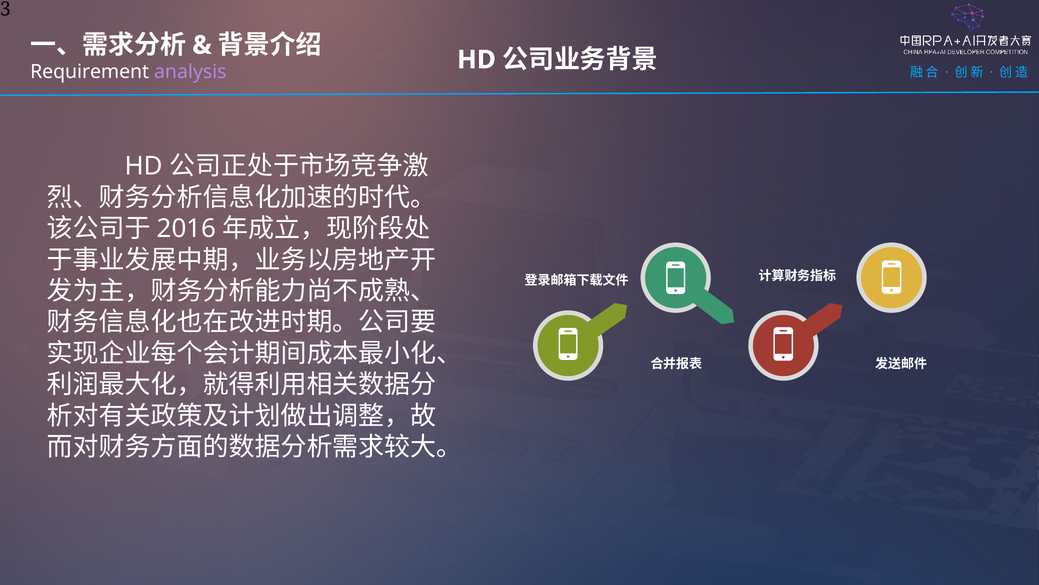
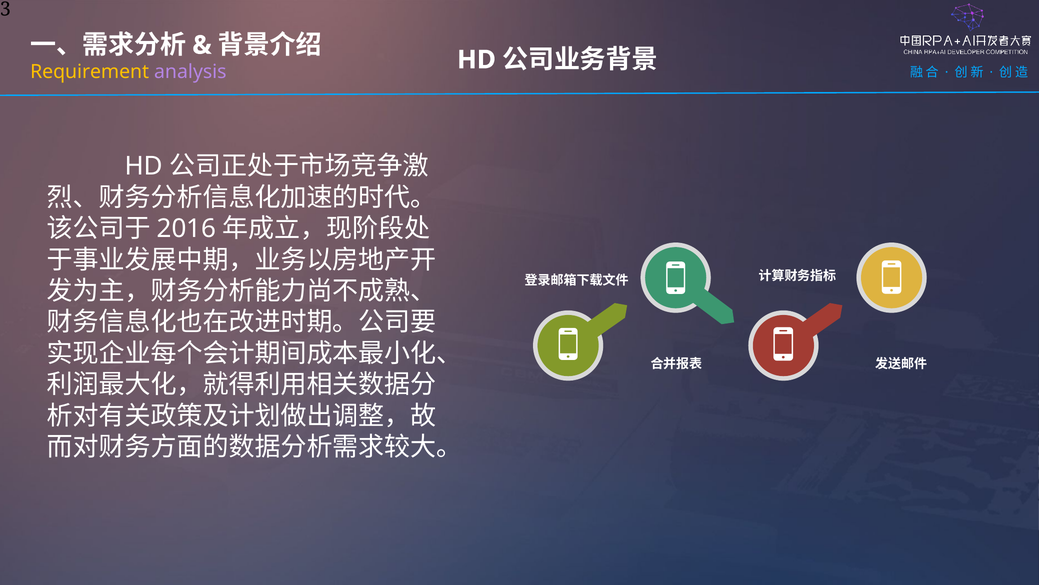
Requirement colour: white -> yellow (90, 72)
